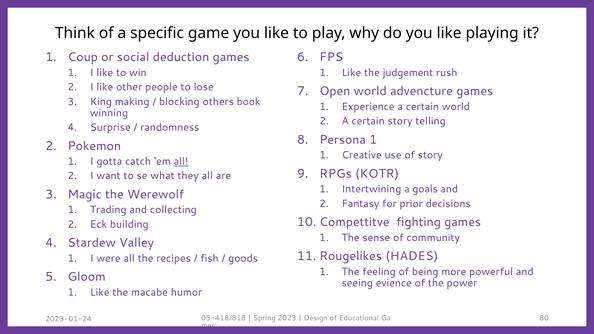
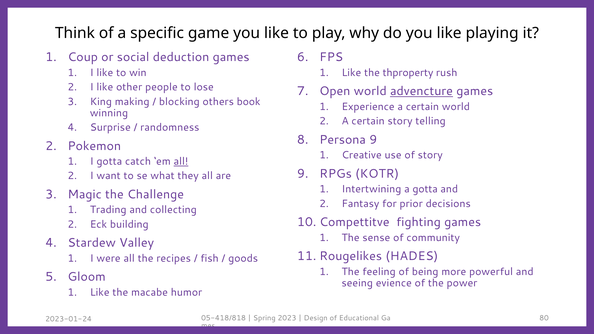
judgement: judgement -> thproperty (408, 73)
advencture underline: none -> present (421, 91)
Persona 1: 1 -> 9 (373, 140)
a goals: goals -> gotta (425, 189)
Werewolf: Werewolf -> Challenge (155, 194)
